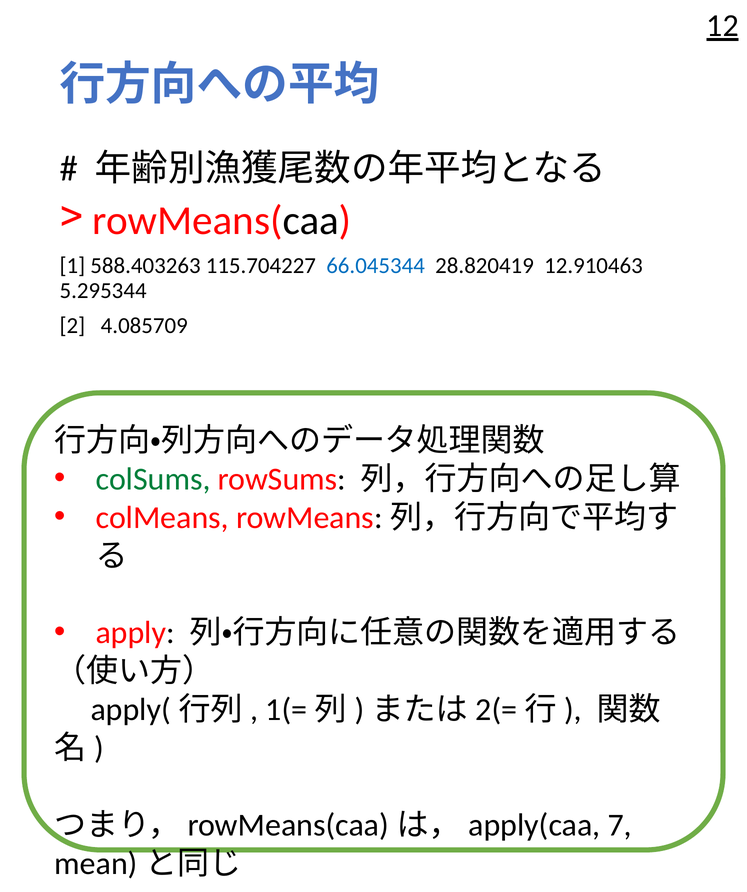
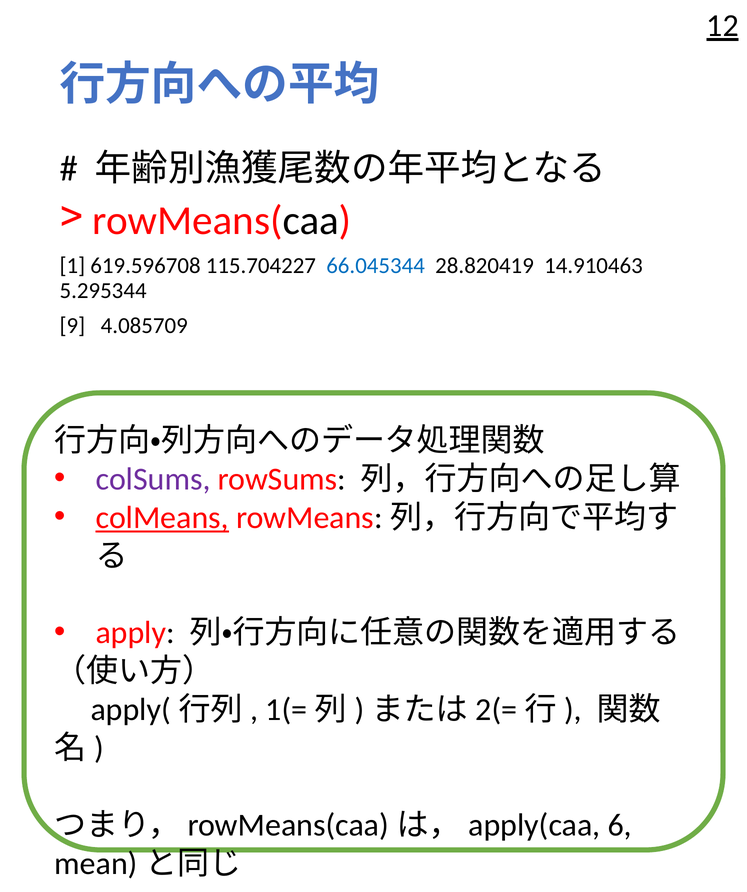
588.403263: 588.403263 -> 619.596708 (145, 266)
12.910463: 12.910463 -> 14.910463 (593, 266)
2: 2 -> 9 (72, 326)
colSums colour: green -> purple (153, 479)
colMeans underline: none -> present (162, 517)
7: 7 -> 6 (620, 825)
